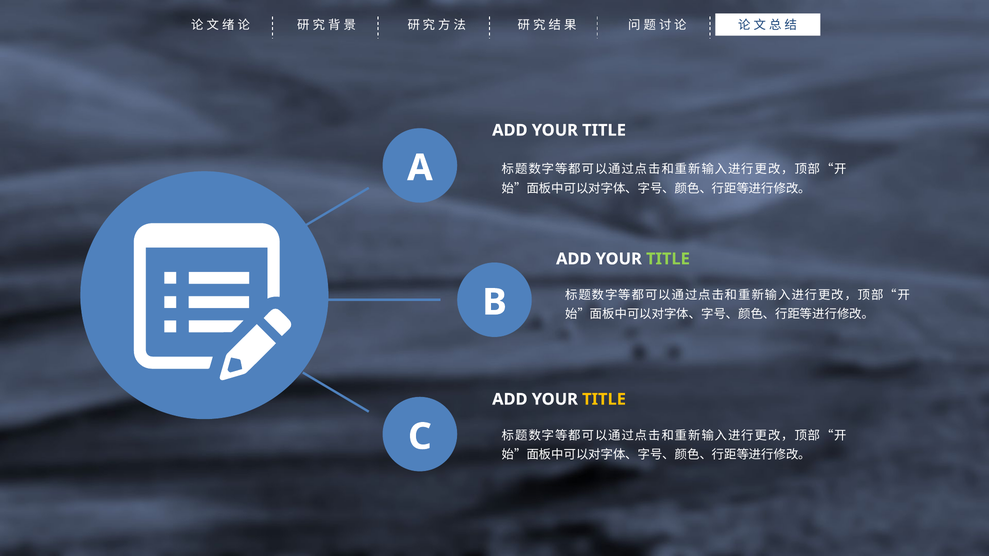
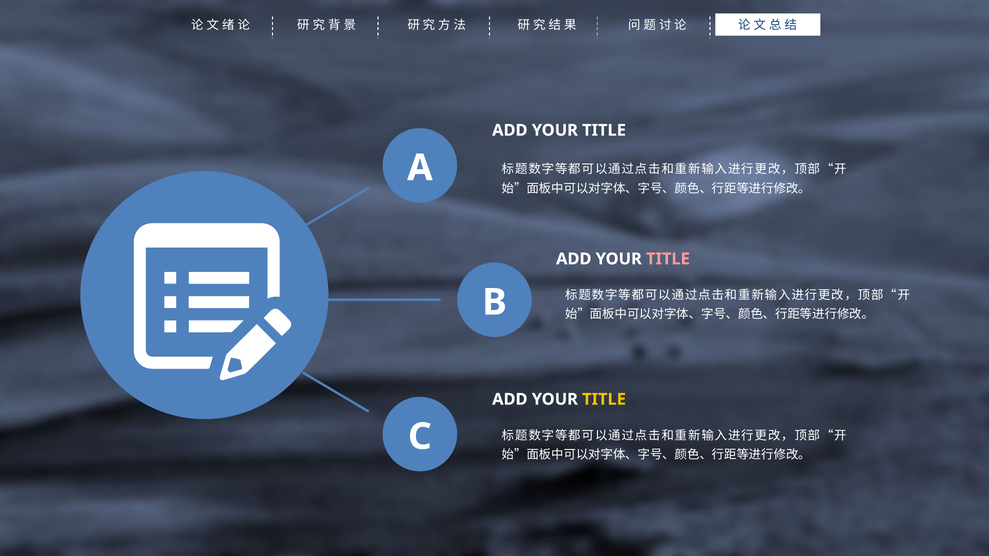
TITLE colour: light green -> pink (668, 259)
